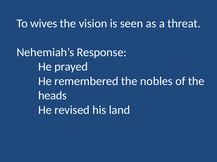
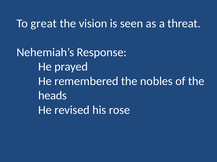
wives: wives -> great (44, 24)
land: land -> rose (119, 110)
